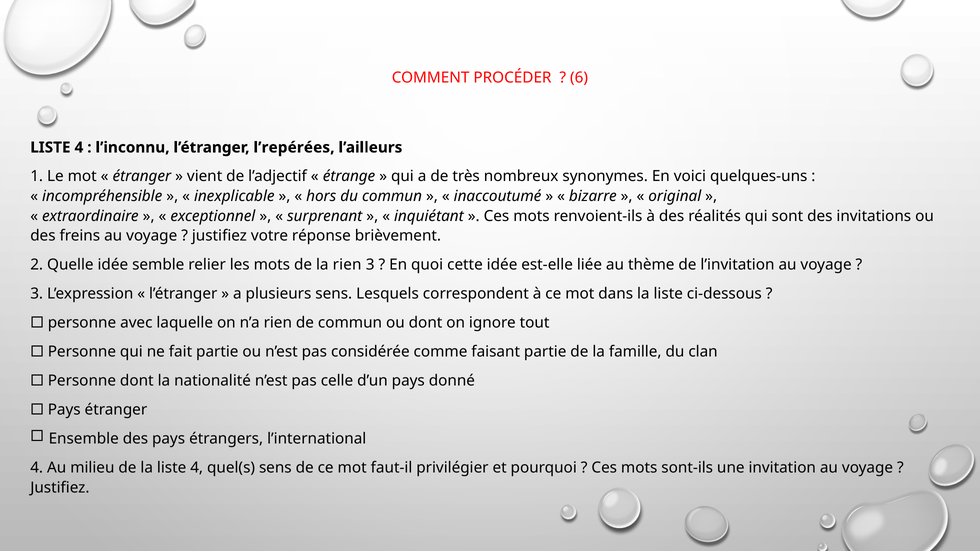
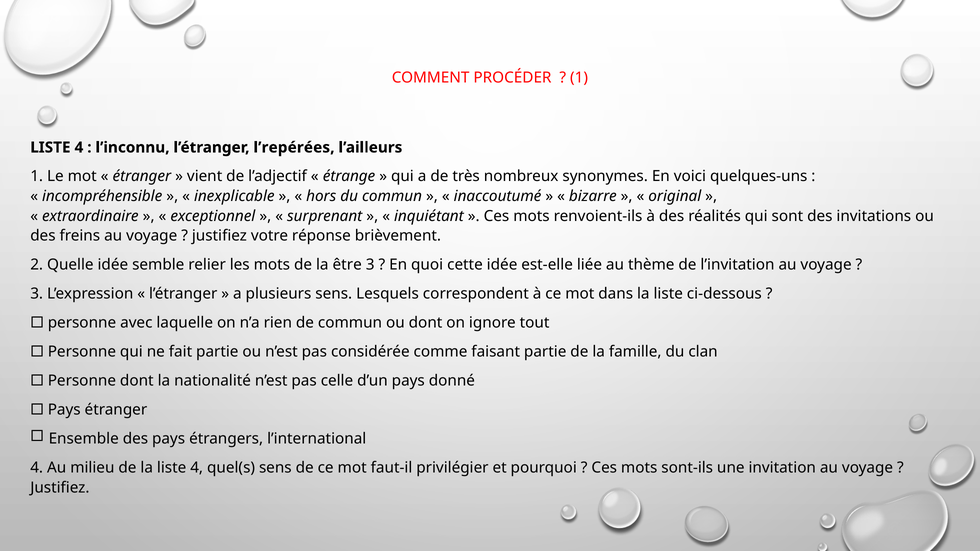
6: 6 -> 1 (579, 78)
la rien: rien -> être (347, 265)
